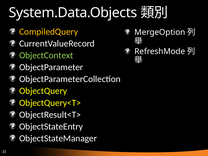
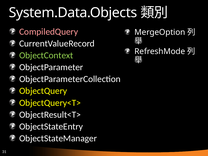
CompiledQuery colour: yellow -> pink (49, 32)
